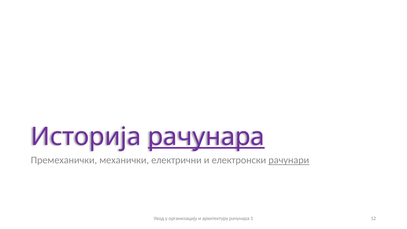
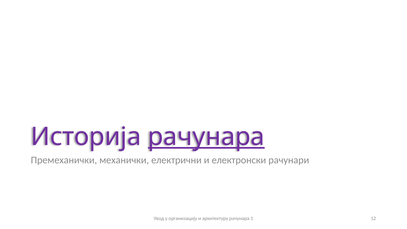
рачунари underline: present -> none (289, 160)
